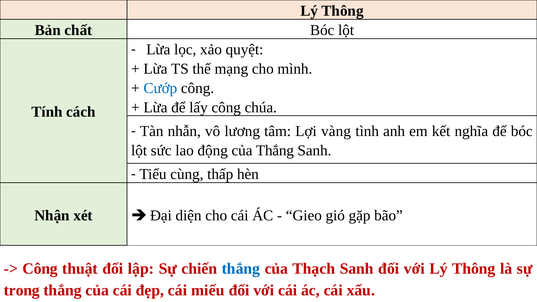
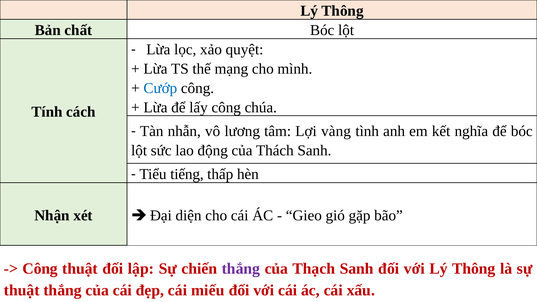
của Thắng: Thắng -> Thách (275, 151)
cùng: cùng -> tiếng (187, 174)
thắng colour: blue -> purple (241, 269)
trong: trong -> thuật (22, 290)
